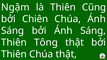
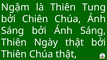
Cũng: Cũng -> Tụng (94, 7)
Tông: Tông -> Ngày (46, 43)
